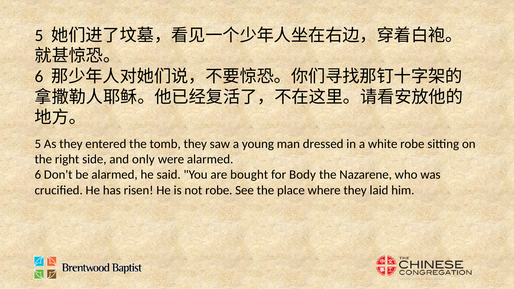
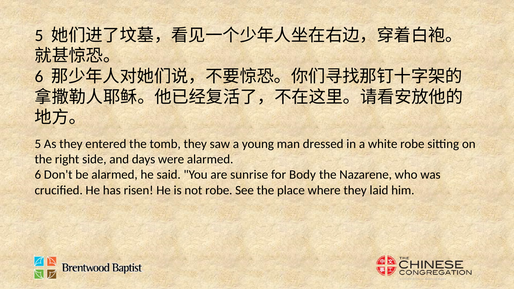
only: only -> days (144, 159)
bought: bought -> sunrise (249, 175)
